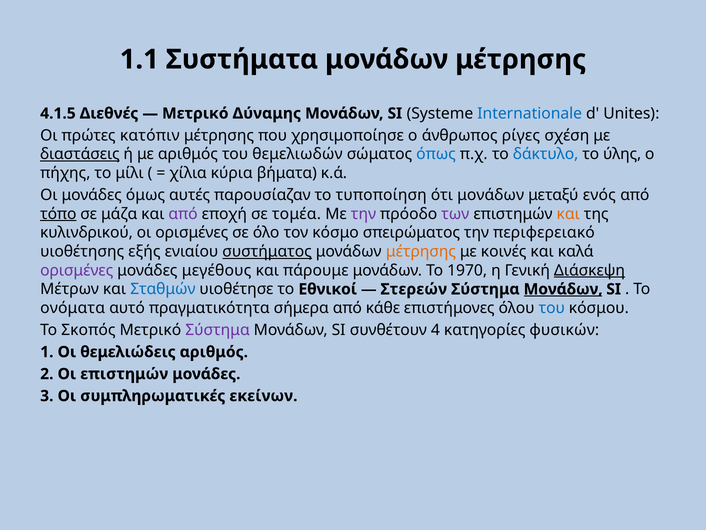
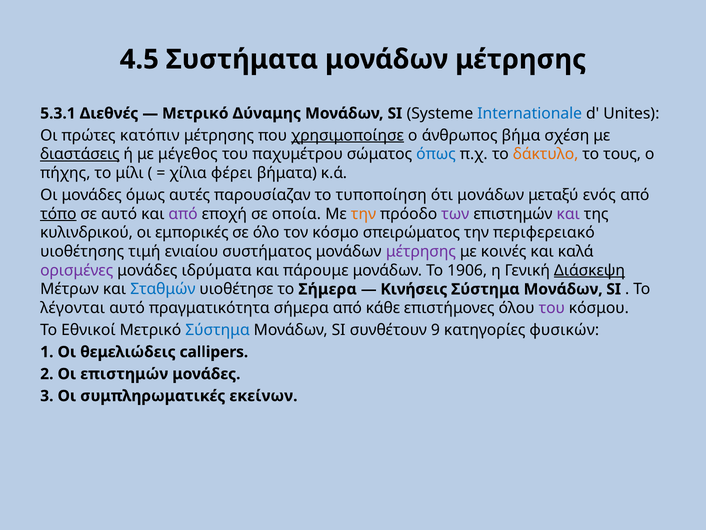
1.1: 1.1 -> 4.5 (139, 59)
4.1.5: 4.1.5 -> 5.3.1 (58, 113)
χρησιμοποίησε underline: none -> present (348, 135)
ρίγες: ρίγες -> βήμα (521, 135)
με αριθμός: αριθμός -> μέγεθος (188, 154)
θεμελιωδών: θεμελιωδών -> παχυμέτρου (298, 154)
δάκτυλο colour: blue -> orange (546, 154)
ύλης: ύλης -> τους (622, 154)
κύρια: κύρια -> φέρει (232, 173)
σε μάζα: μάζα -> αυτό (119, 214)
τομέα: τομέα -> οποία (296, 214)
την colour: purple -> orange (363, 214)
και colour: orange -> purple (568, 214)
οι ορισμένες: ορισμένες -> εμπορικές (192, 233)
εξής: εξής -> τιμή (144, 251)
συστήματος underline: present -> none (267, 251)
μέτρησης colour: orange -> purple (421, 251)
μεγέθους: μεγέθους -> ιδρύματα (217, 270)
1970: 1970 -> 1906 (467, 270)
το Εθνικοί: Εθνικοί -> Σήμερα (328, 289)
Στερεών: Στερεών -> Κινήσεις (414, 289)
Μονάδων underline: present -> none (563, 289)
ονόματα: ονόματα -> λέγονται (73, 308)
του colour: blue -> purple (552, 308)
Σκοπός: Σκοπός -> Εθνικοί (88, 330)
Σύστημα colour: purple -> blue (218, 330)
4: 4 -> 9 (435, 330)
θεμελιώδεις αριθμός: αριθμός -> callipers (214, 352)
